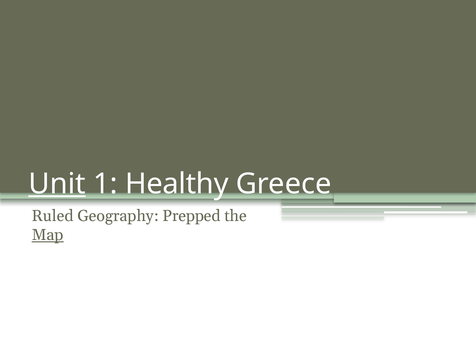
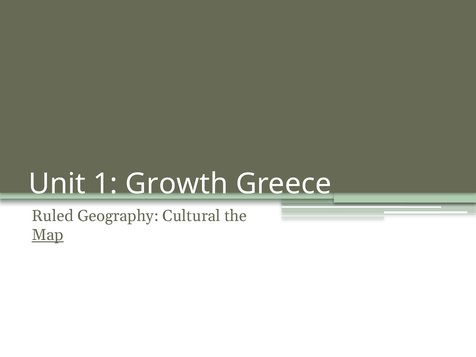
Unit underline: present -> none (57, 184)
Healthy: Healthy -> Growth (177, 184)
Prepped: Prepped -> Cultural (192, 216)
